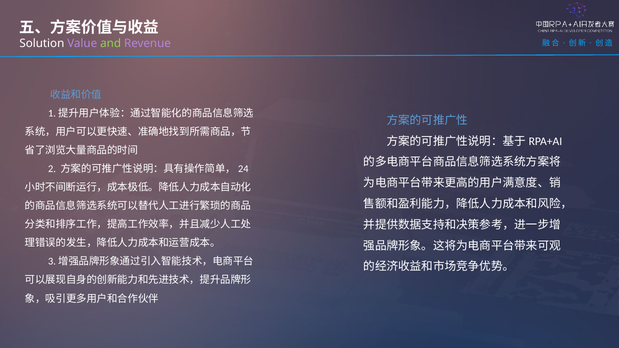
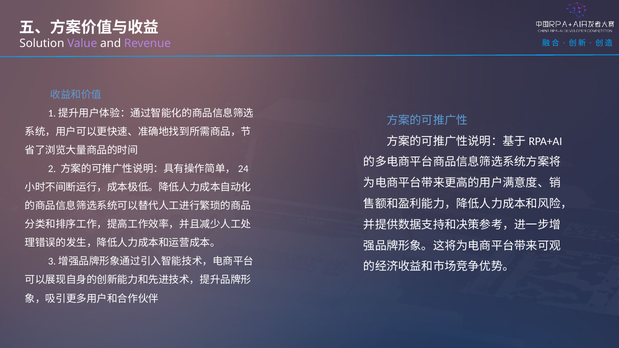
and colour: light green -> white (111, 43)
